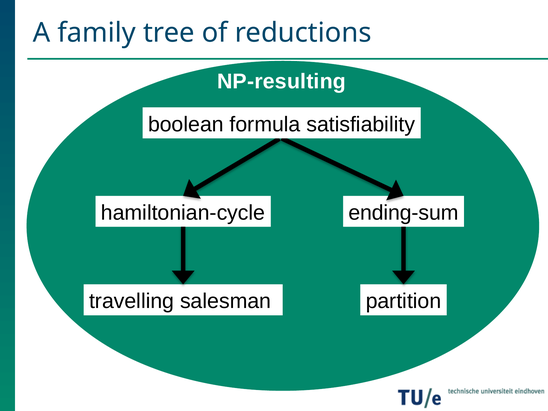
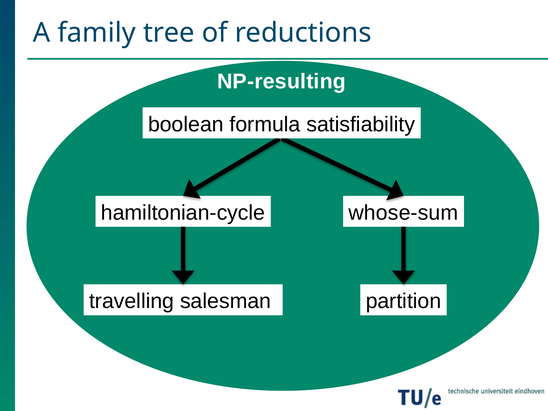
ending-sum: ending-sum -> whose-sum (403, 213)
